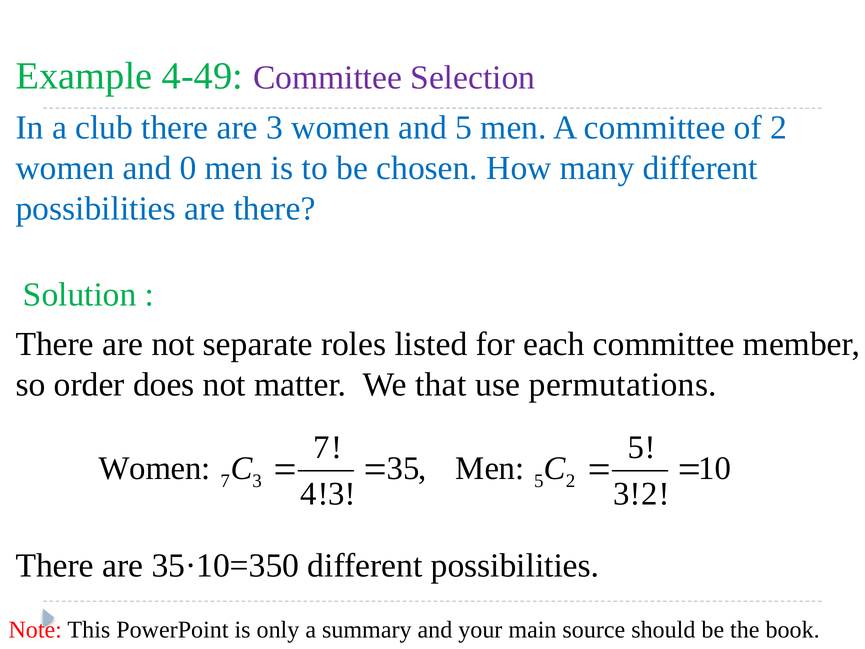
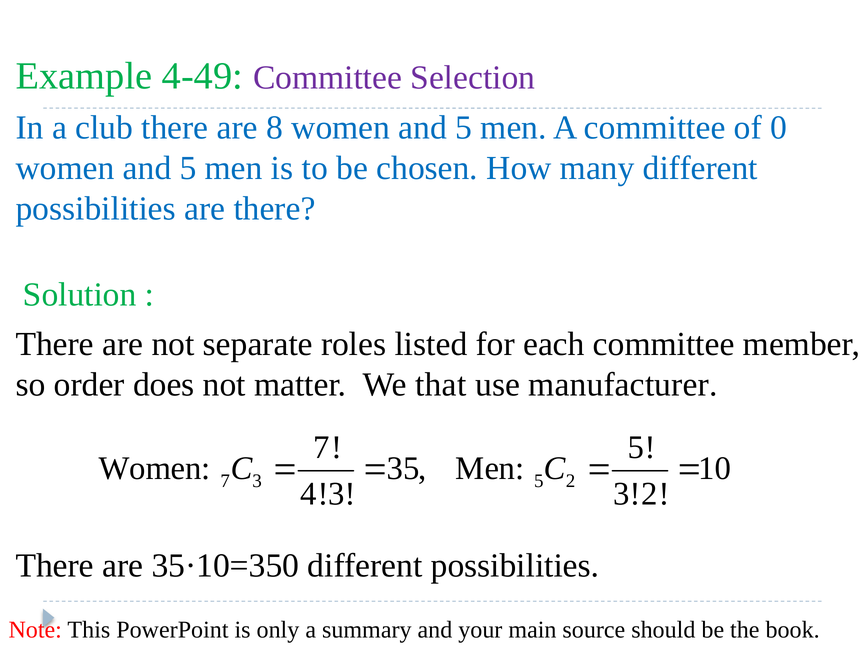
are 3: 3 -> 8 (274, 128)
of 2: 2 -> 0 (779, 128)
0: 0 -> 5 (188, 168)
permutations: permutations -> manufacturer (623, 384)
